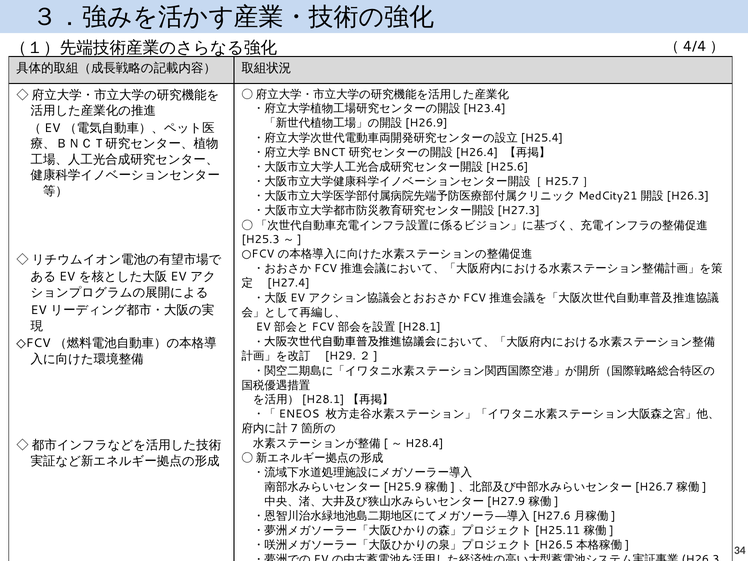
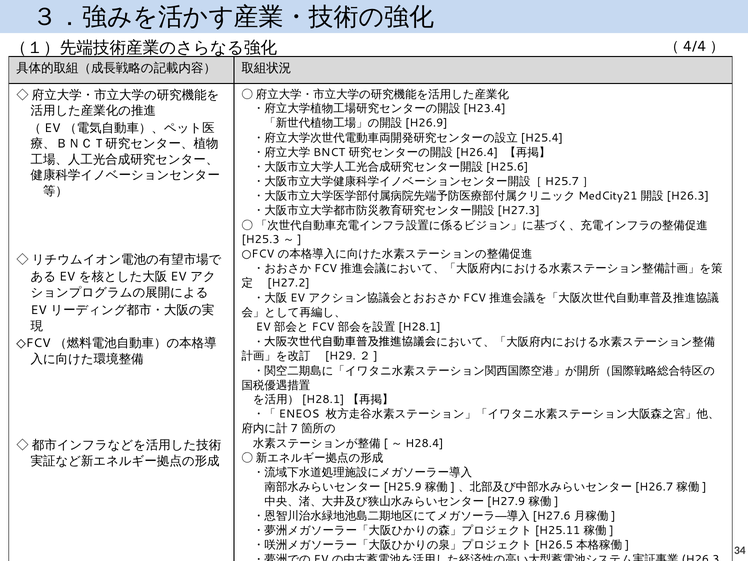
H27.4: H27.4 -> H27.2 (288, 283)
